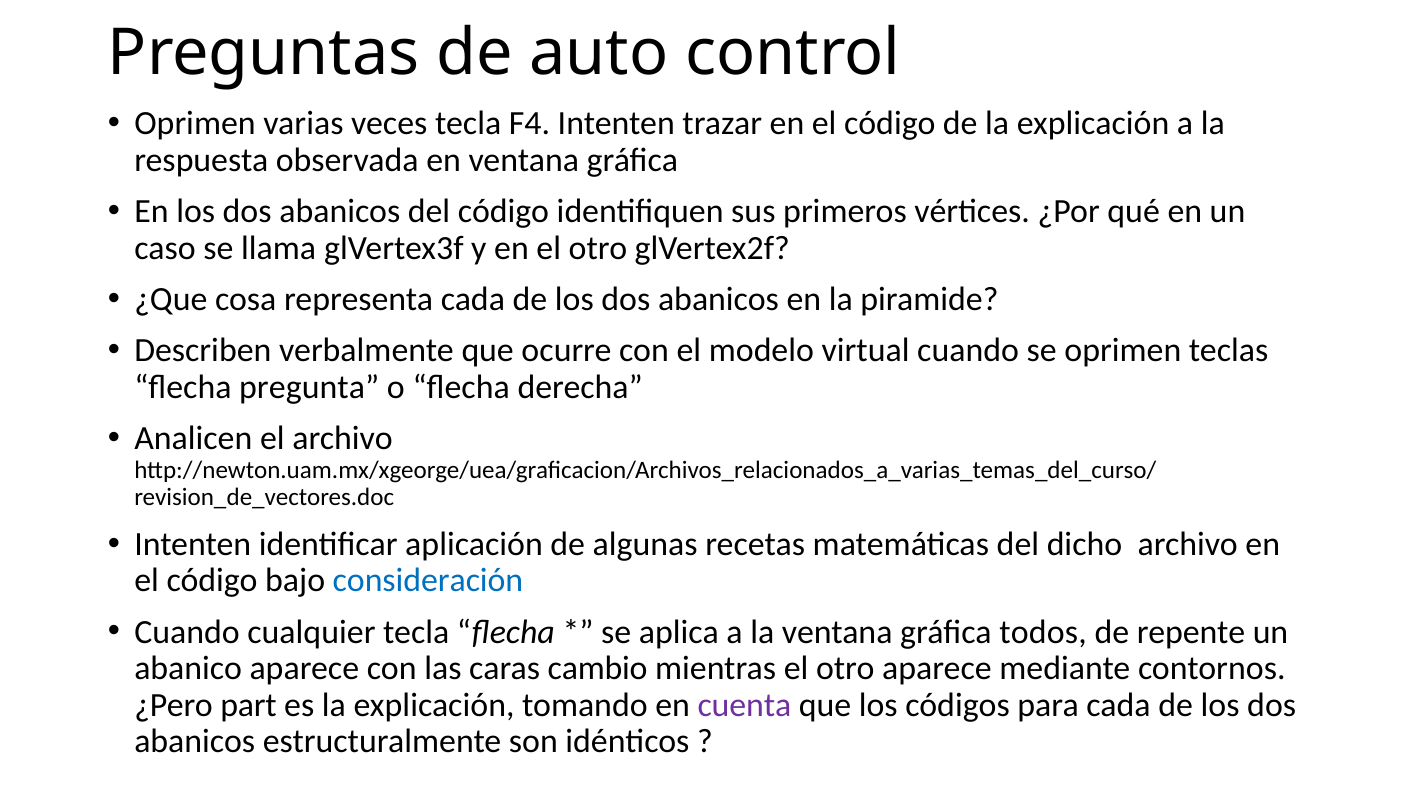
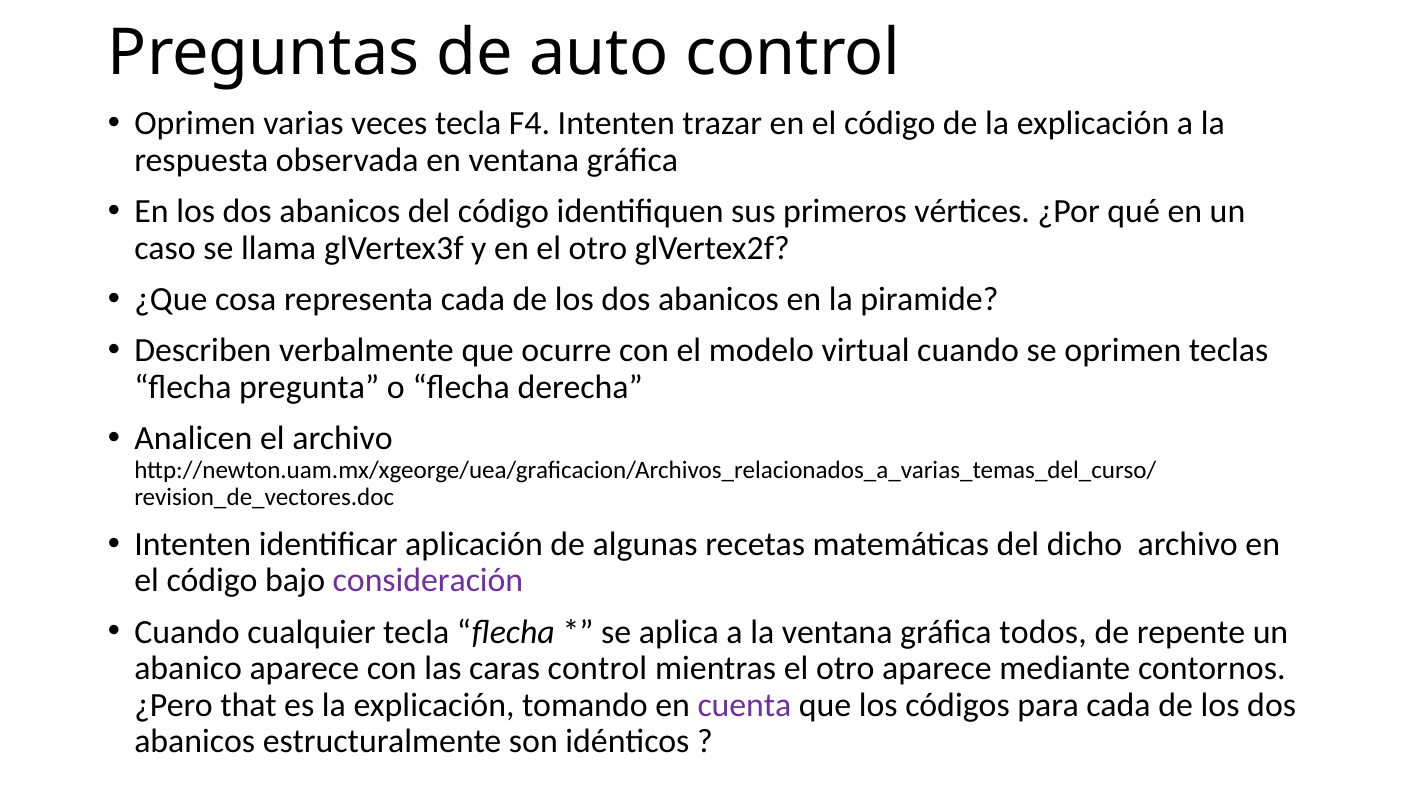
consideración colour: blue -> purple (428, 581)
caras cambio: cambio -> control (597, 669)
part: part -> that (249, 705)
